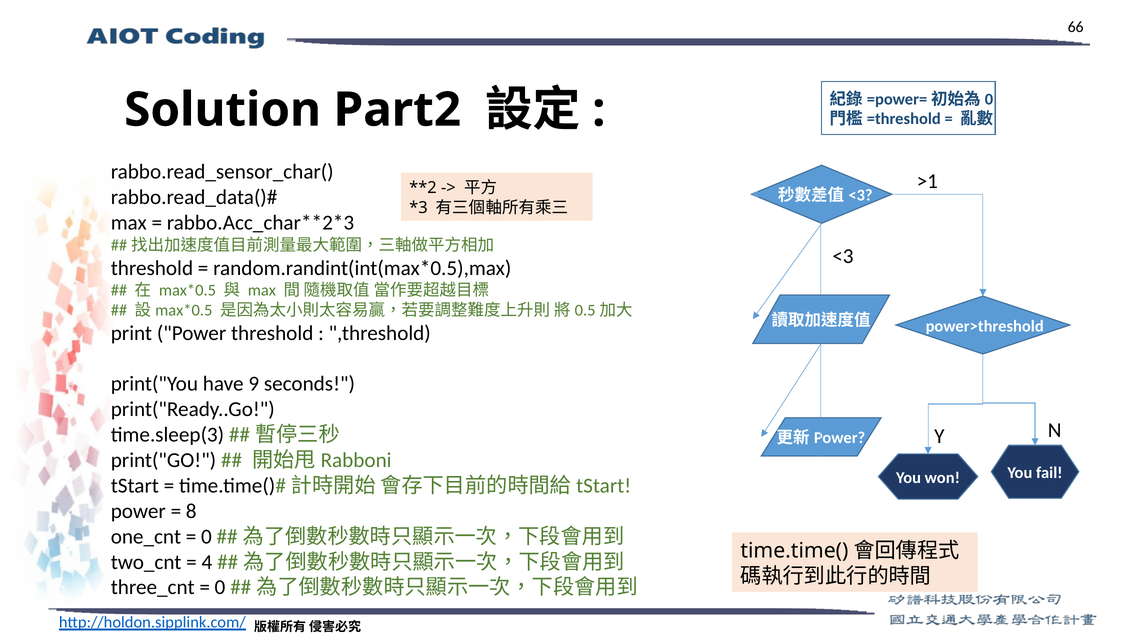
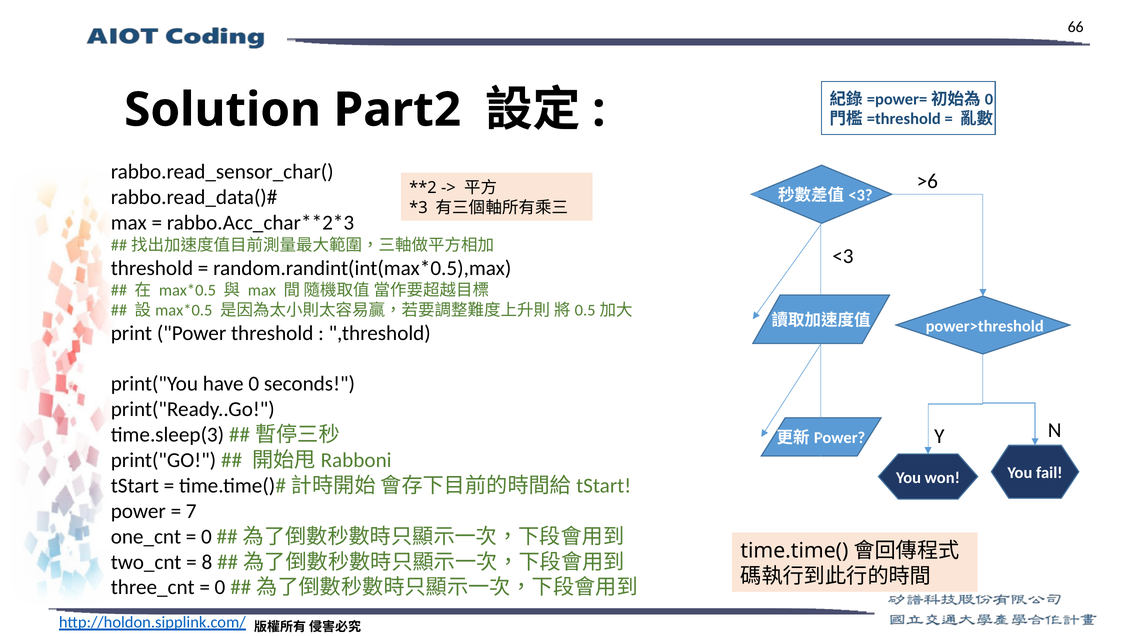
>1: >1 -> >6 (927, 181)
have 9: 9 -> 0 (254, 384)
8: 8 -> 7 (191, 511)
4: 4 -> 8 (207, 562)
